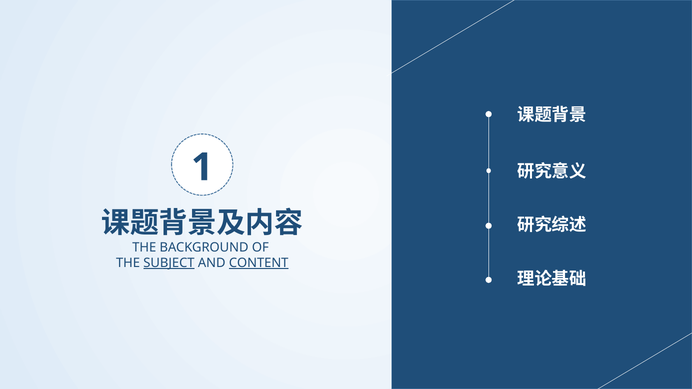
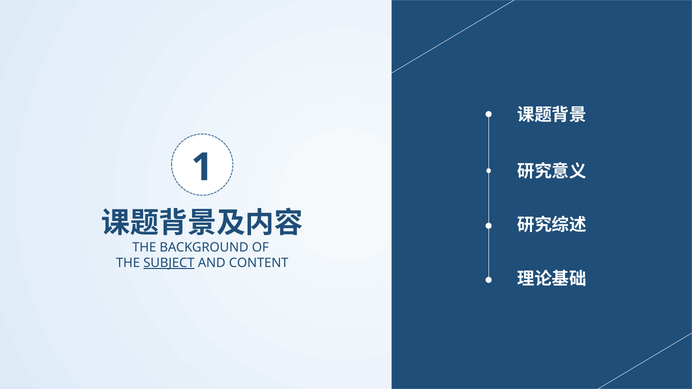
CONTENT underline: present -> none (259, 263)
